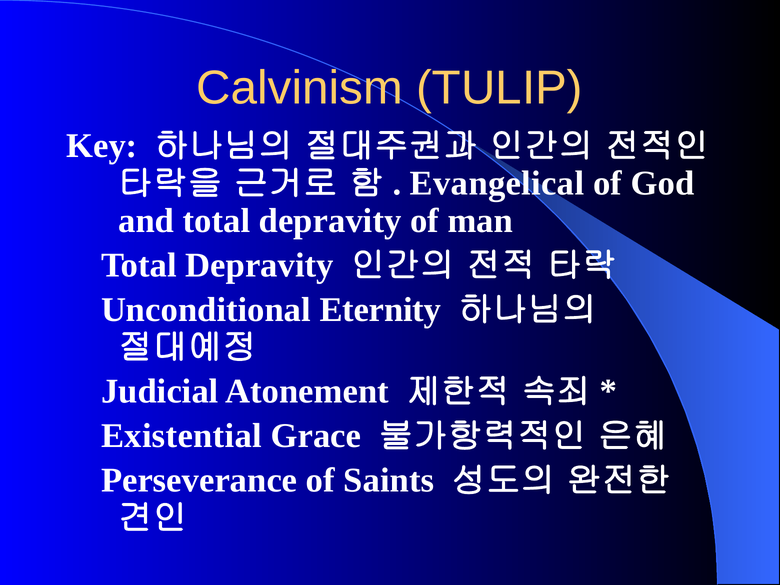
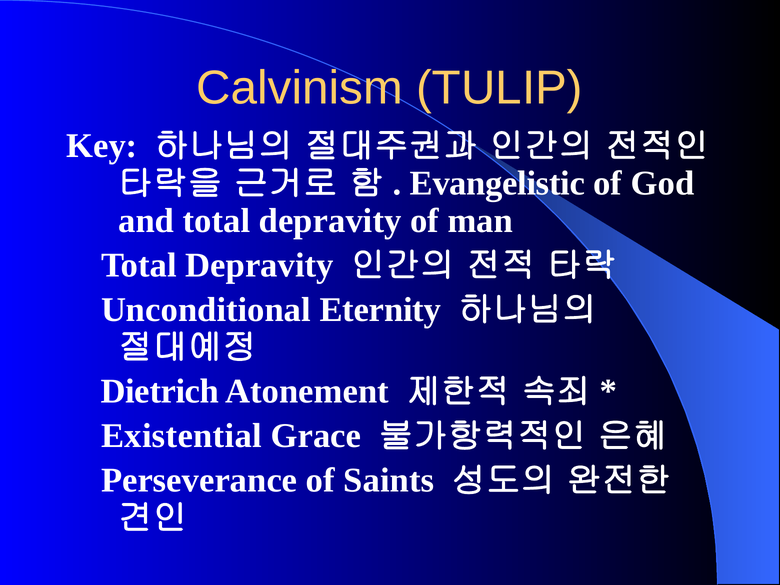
Evangelical: Evangelical -> Evangelistic (497, 183)
Judicial: Judicial -> Dietrich (160, 392)
